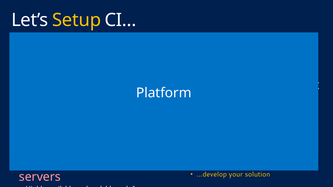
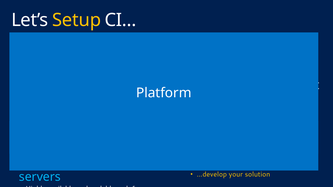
servers colour: pink -> light blue (40, 177)
